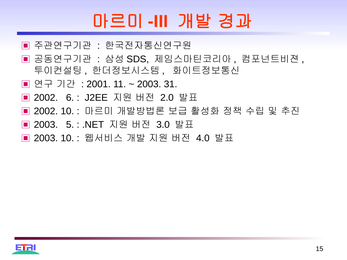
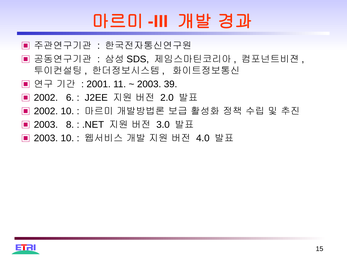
31: 31 -> 39 (171, 84)
5: 5 -> 8 (70, 125)
